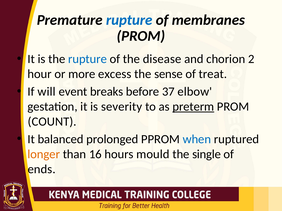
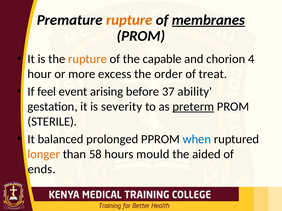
rupture colour: blue -> orange (129, 20)
membranes underline: none -> present (208, 20)
rupture colour: blue -> orange (88, 59)
disease: disease -> capable (162, 59)
2: 2 -> 4 (251, 59)
sense: sense -> order (168, 74)
will: will -> feel (47, 92)
breaks: breaks -> arising (107, 92)
elbow: elbow -> ability (195, 92)
COUNT: COUNT -> STERILE (52, 122)
16: 16 -> 58 (95, 154)
single: single -> aided (206, 154)
